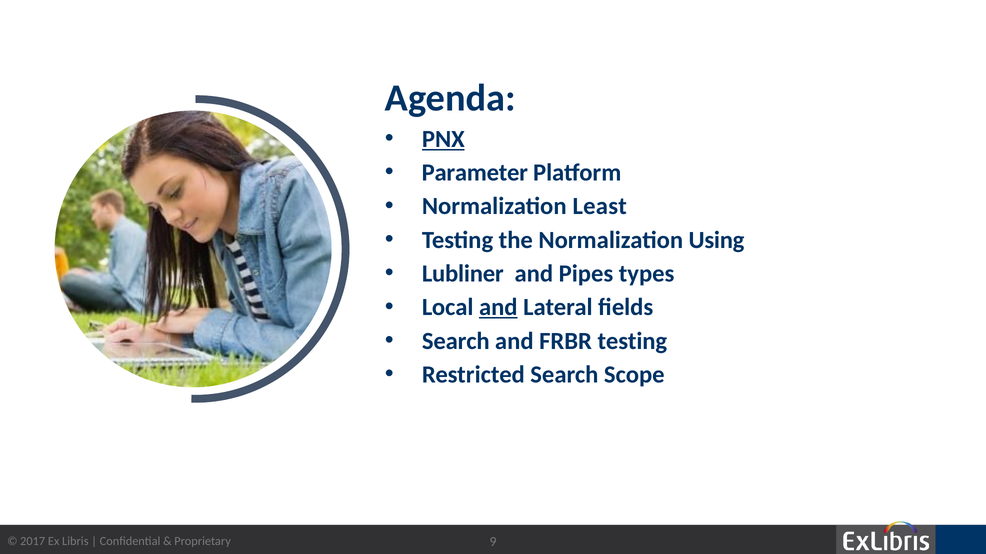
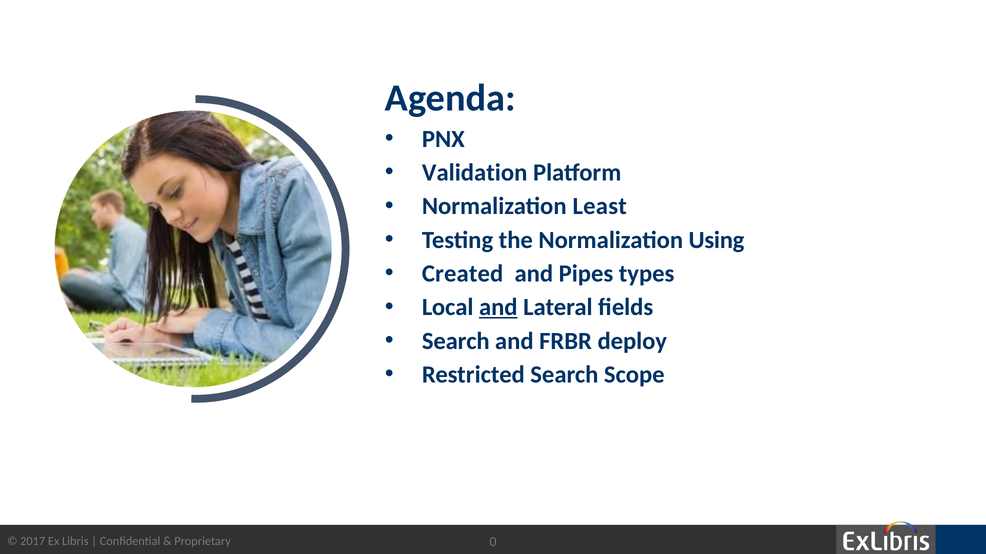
PNX underline: present -> none (443, 139)
Parameter: Parameter -> Validation (475, 173)
Lubliner: Lubliner -> Created (463, 274)
FRBR testing: testing -> deploy (632, 341)
9: 9 -> 0 (493, 542)
